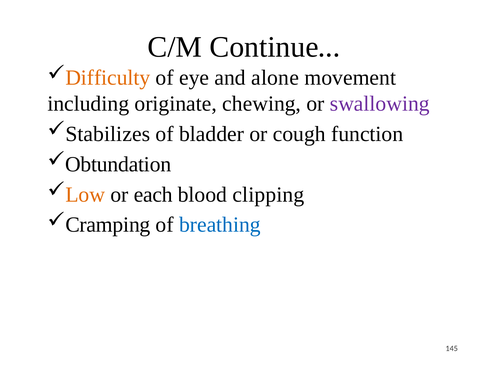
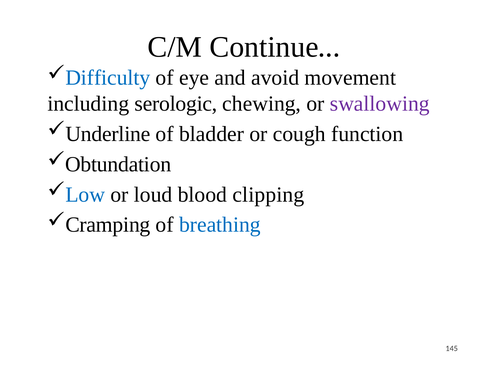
Difficulty colour: orange -> blue (108, 78)
alone: alone -> avoid (275, 78)
originate: originate -> serologic (176, 104)
Stabilizes: Stabilizes -> Underline (108, 134)
Low colour: orange -> blue (85, 195)
each: each -> loud (153, 195)
